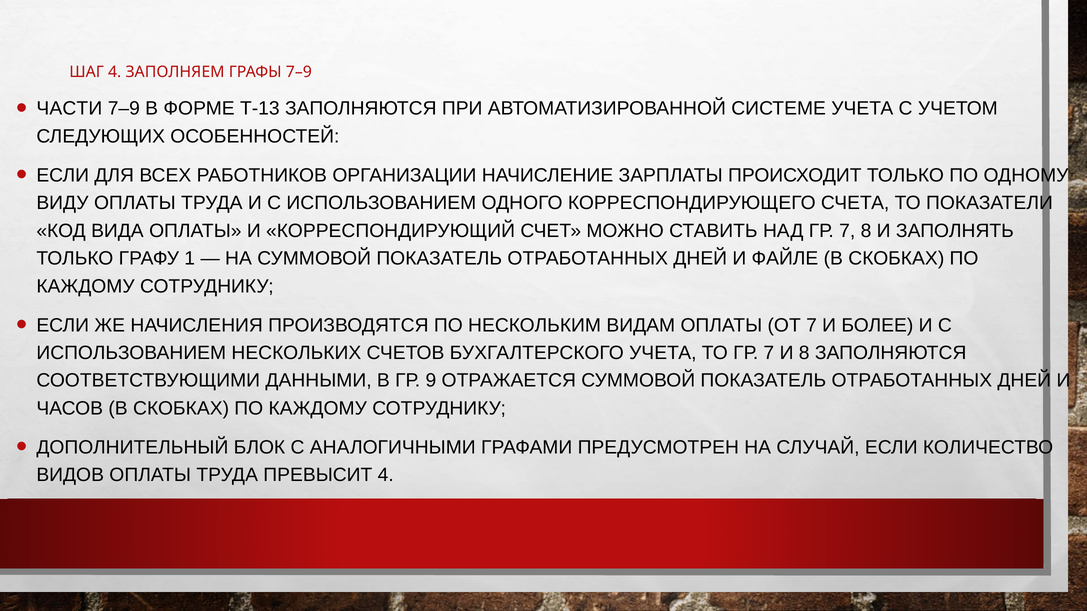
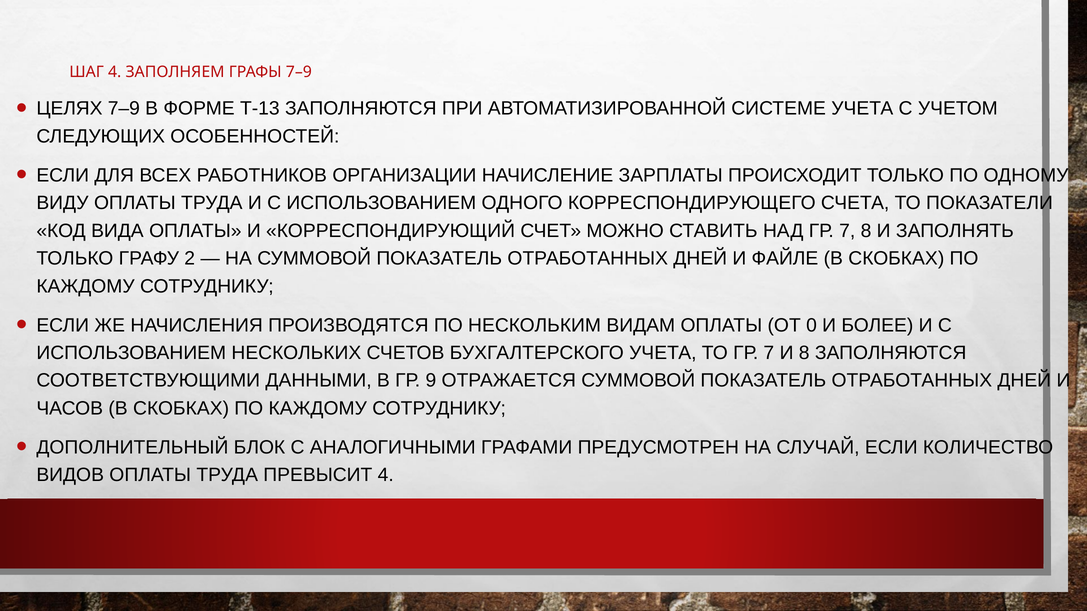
ЧАСТИ: ЧАСТИ -> ЦЕЛЯХ (69, 109)
1: 1 -> 2 (190, 259)
ОТ 7: 7 -> 0 (811, 325)
